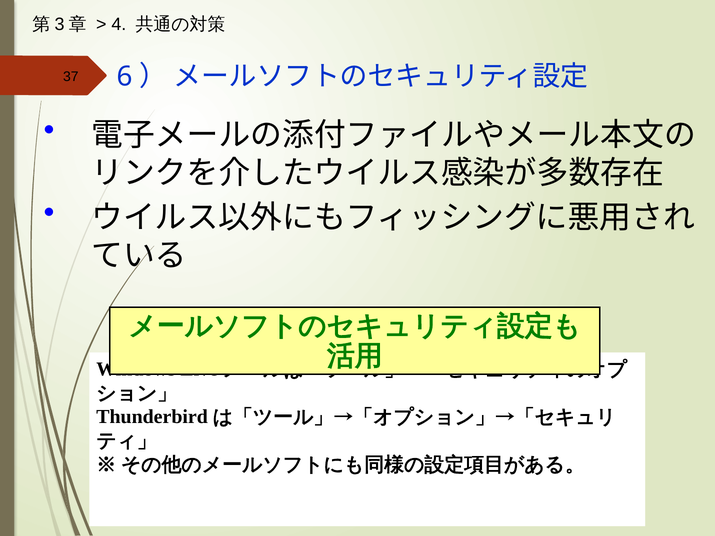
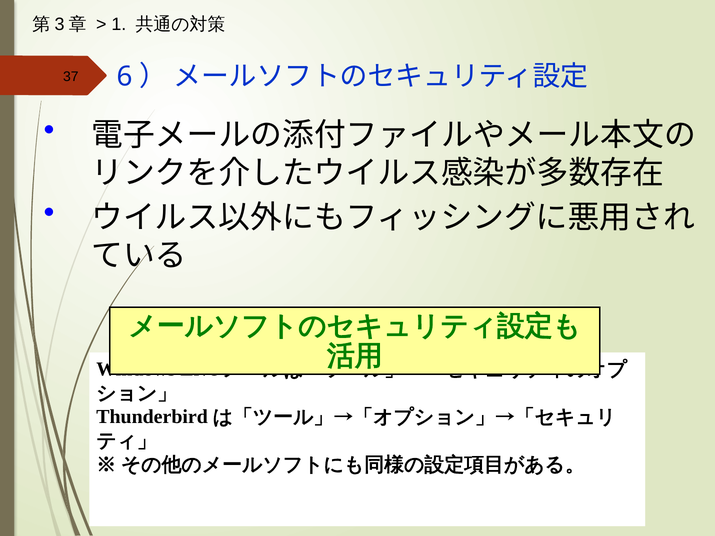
4: 4 -> 1 (119, 25)
